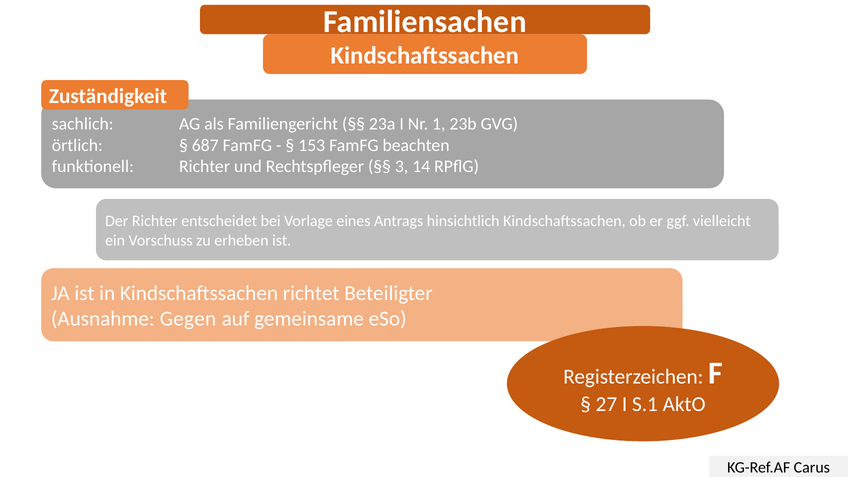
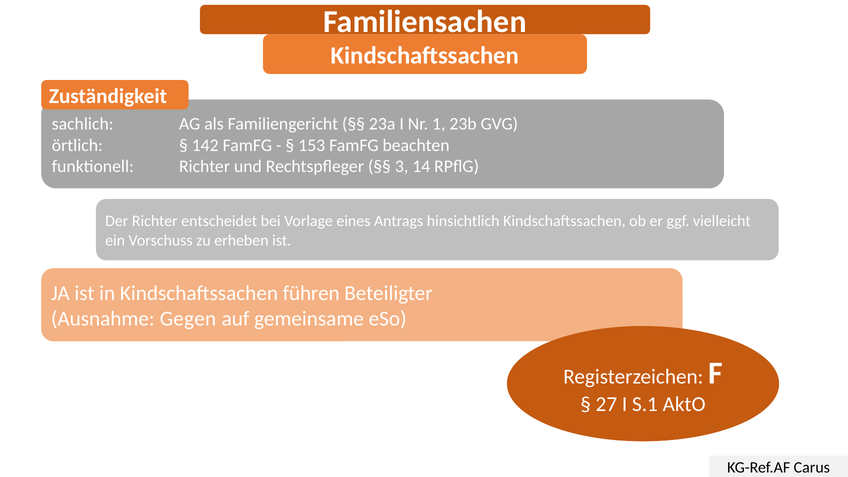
687: 687 -> 142 (205, 145)
richtet: richtet -> führen (311, 293)
